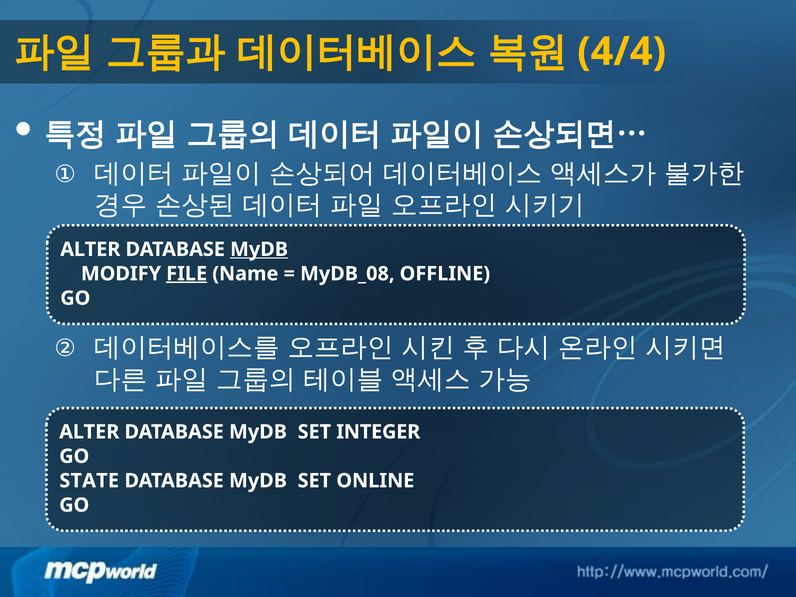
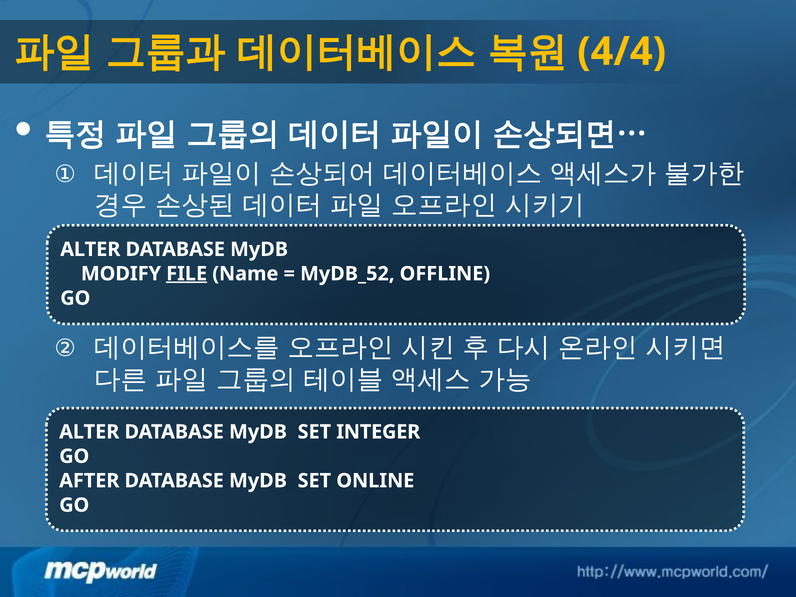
MyDB underline: present -> none (259, 249)
MyDB_08: MyDB_08 -> MyDB_52 (347, 274)
STATE: STATE -> AFTER (89, 481)
